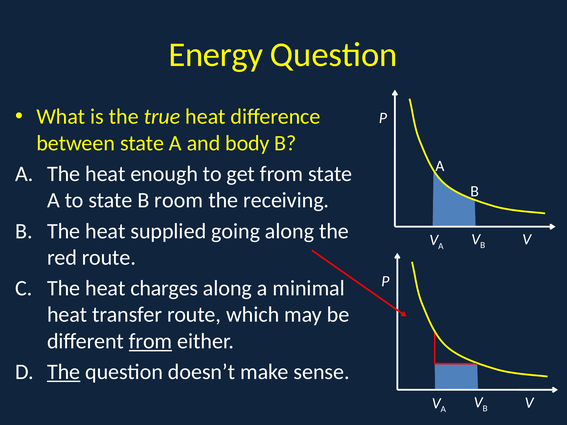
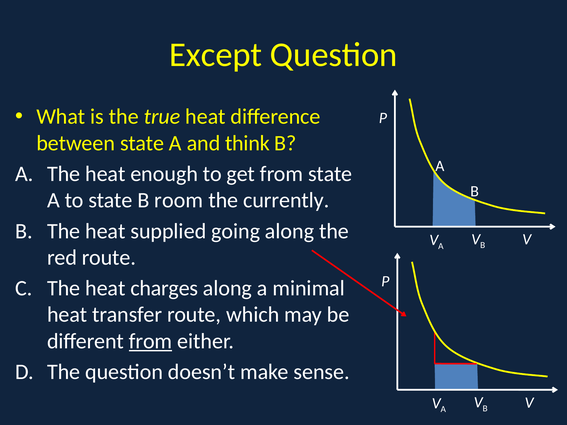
Energy: Energy -> Except (216, 55)
body: body -> think (247, 143)
receiving: receiving -> currently (286, 200)
The underline: present -> none (64, 372)
